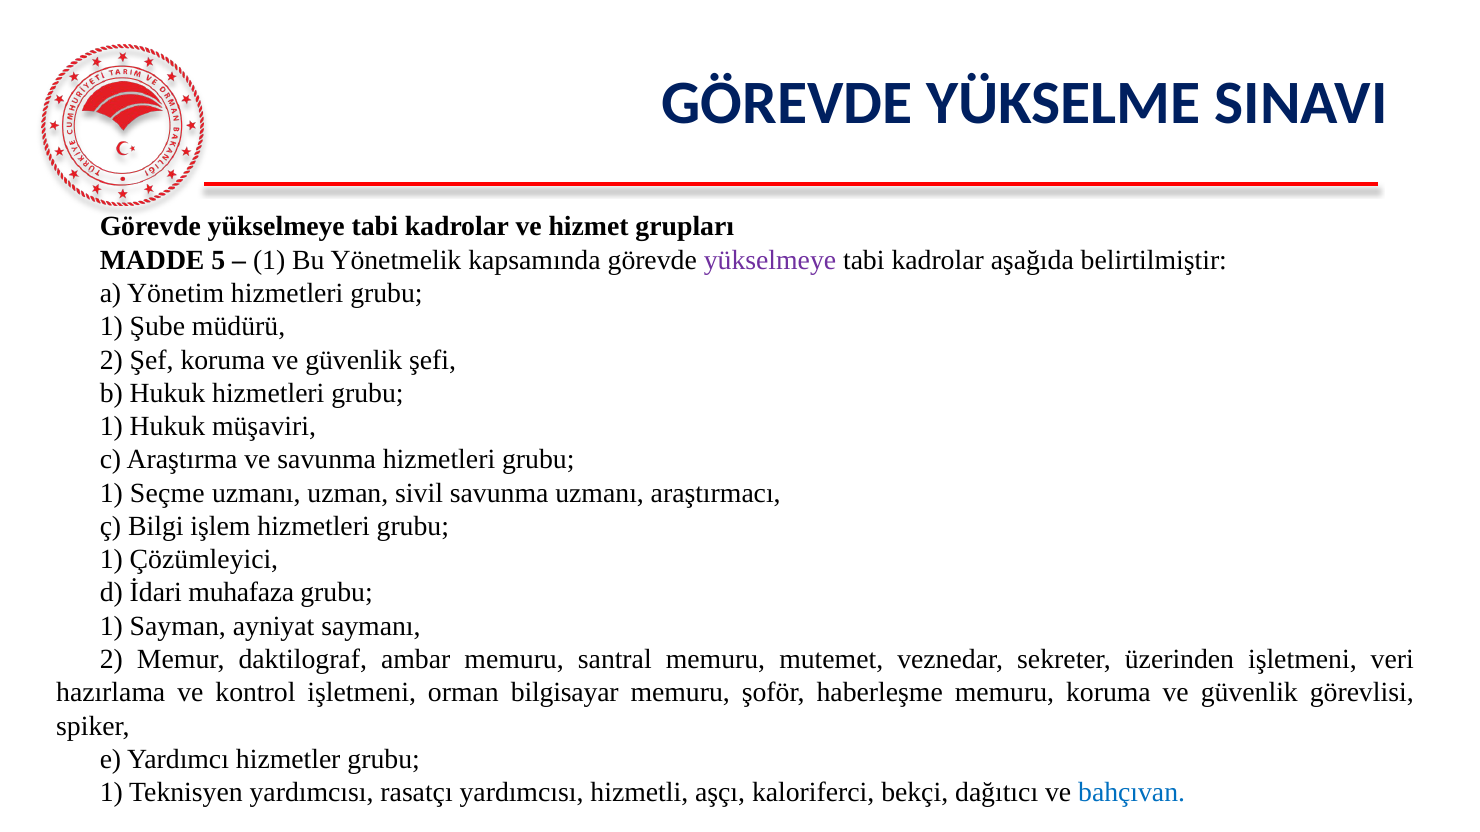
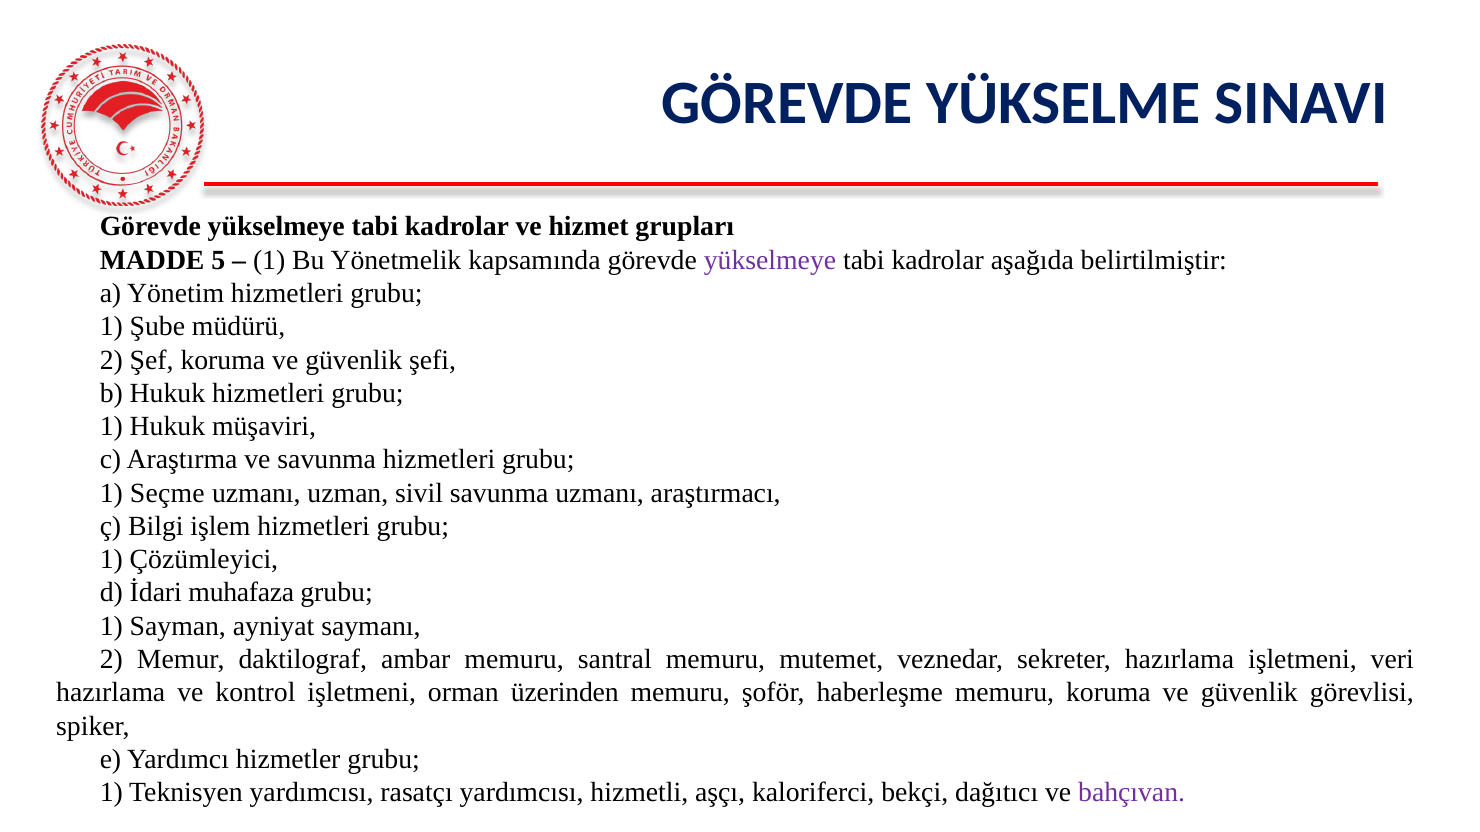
sekreter üzerinden: üzerinden -> hazırlama (1179, 660)
bilgisayar: bilgisayar -> üzerinden (565, 693)
bahçıvan colour: blue -> purple (1132, 793)
